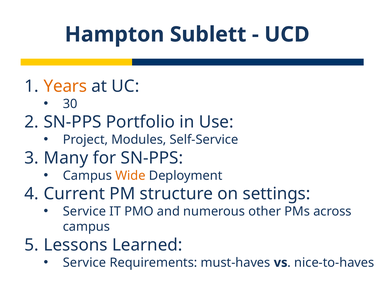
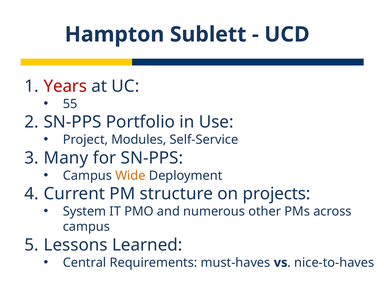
Years colour: orange -> red (65, 86)
30: 30 -> 55 (70, 104)
settings: settings -> projects (277, 194)
Service: Service -> System (85, 211)
Service: Service -> Central (85, 263)
